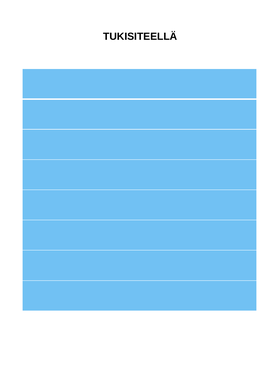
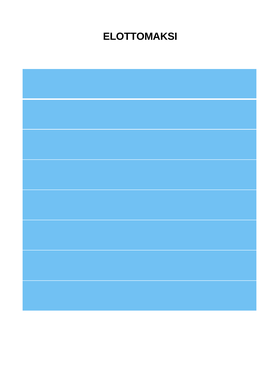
TUKISITEELLÄ: TUKISITEELLÄ -> ELOTTOMAKSI (140, 37)
